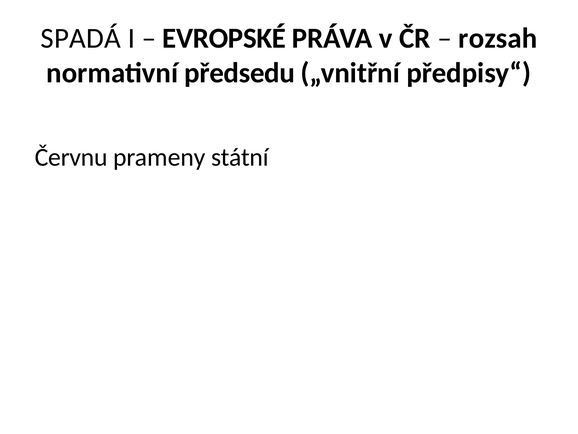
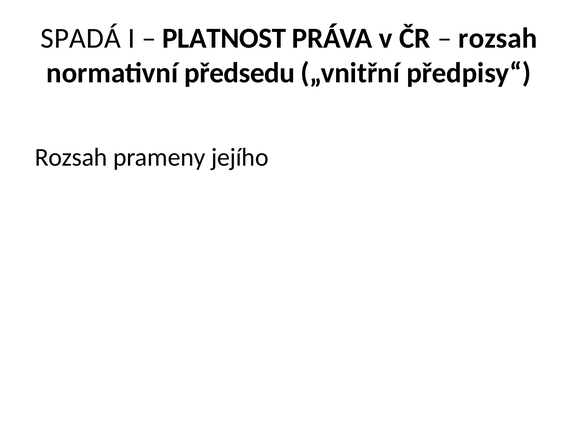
EVROPSKÉ: EVROPSKÉ -> PLATNOST (224, 38)
Červnu: Červnu -> Rozsah (71, 157)
státní: státní -> jejího (240, 157)
